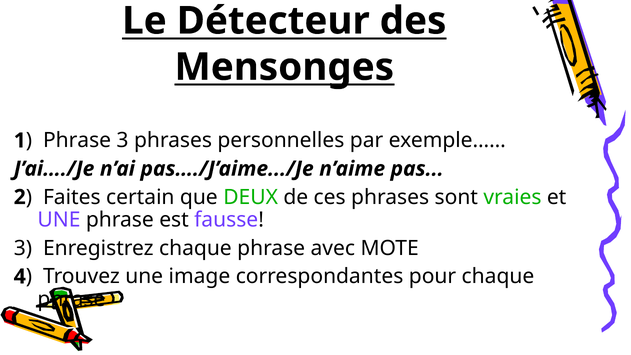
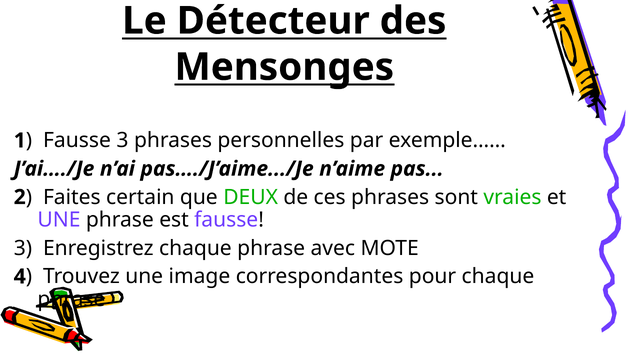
Phrase: Phrase -> Fausse (77, 140)
